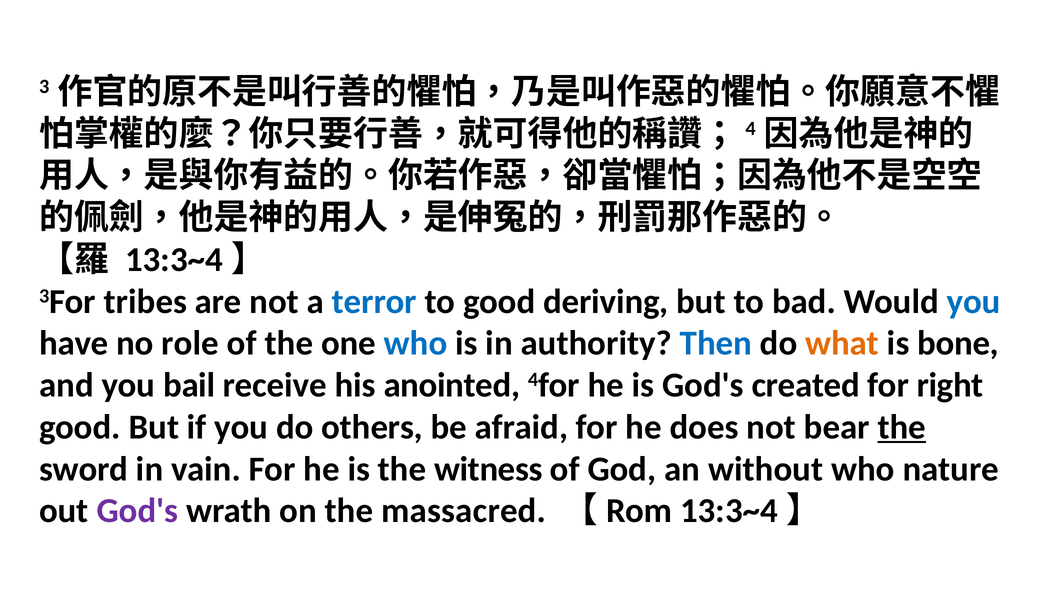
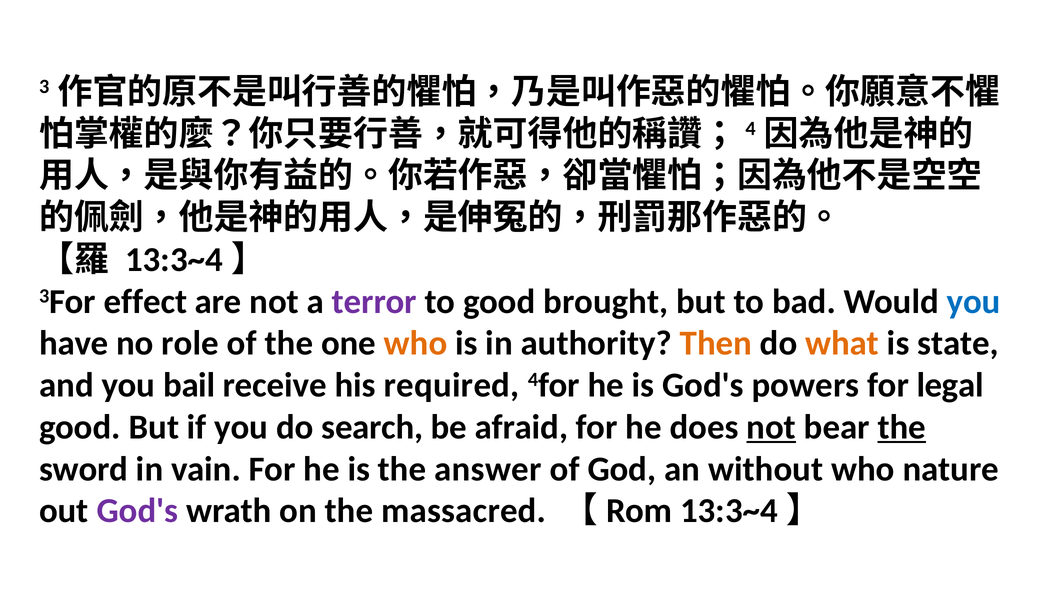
tribes: tribes -> effect (145, 302)
terror colour: blue -> purple (374, 302)
deriving: deriving -> brought (606, 302)
who colour: blue -> orange (416, 343)
Then colour: blue -> orange (716, 343)
bone: bone -> state (958, 343)
anointed: anointed -> required (451, 385)
created: created -> powers (806, 385)
right: right -> legal (950, 385)
others: others -> search (372, 427)
not underline: none -> present (771, 427)
witness: witness -> answer (488, 469)
